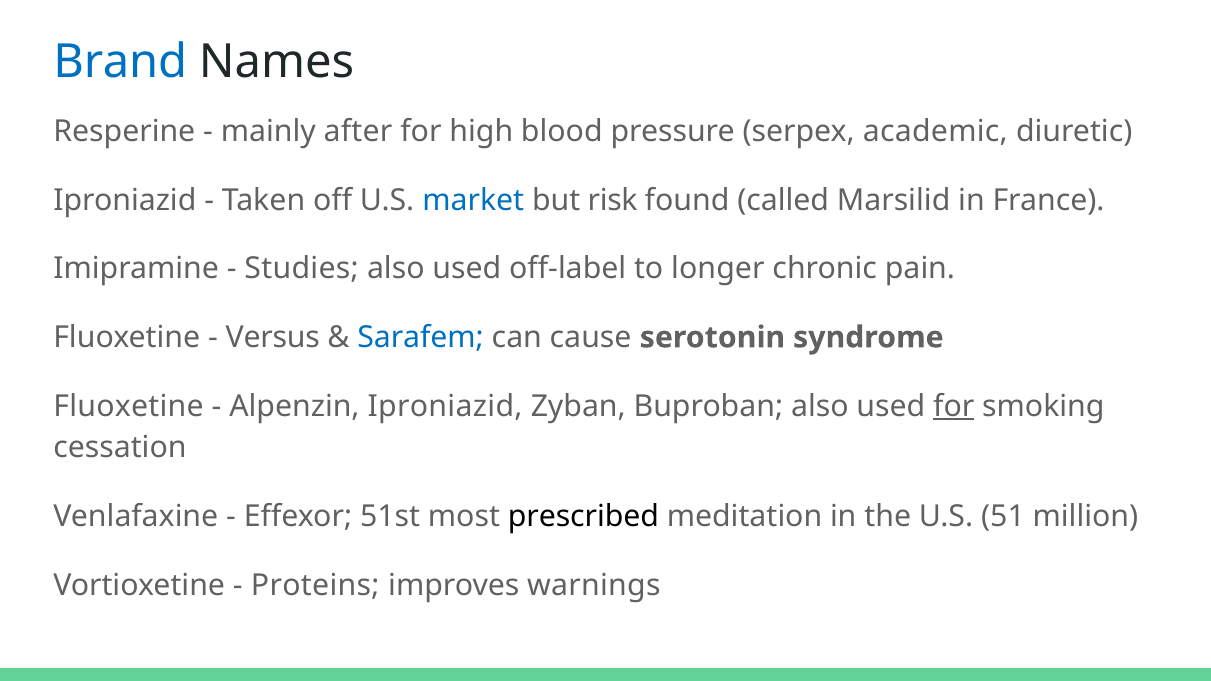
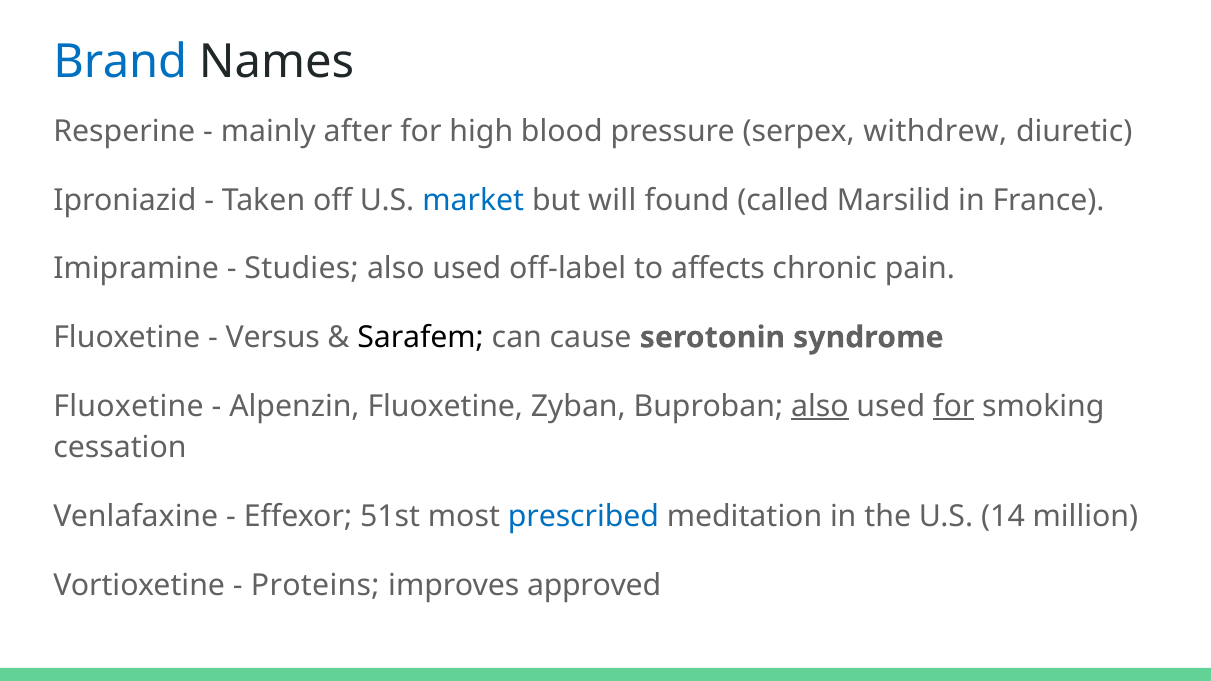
academic: academic -> withdrew (935, 132)
risk: risk -> will (612, 200)
longer: longer -> affects (718, 269)
Sarafem colour: blue -> black (421, 338)
Alpenzin Iproniazid: Iproniazid -> Fluoxetine (445, 406)
also underline: none -> present (820, 406)
prescribed colour: black -> blue (583, 517)
51: 51 -> 14 (1003, 517)
warnings: warnings -> approved (594, 585)
